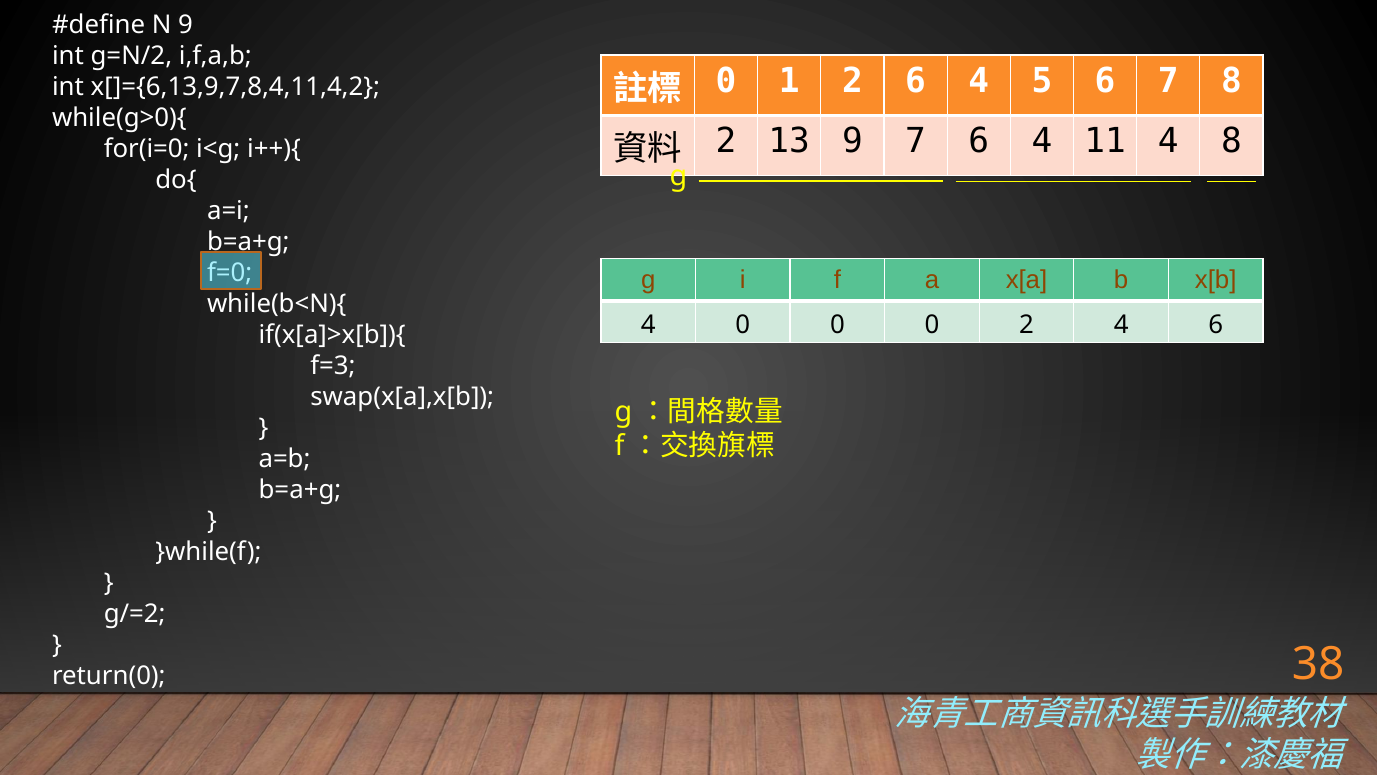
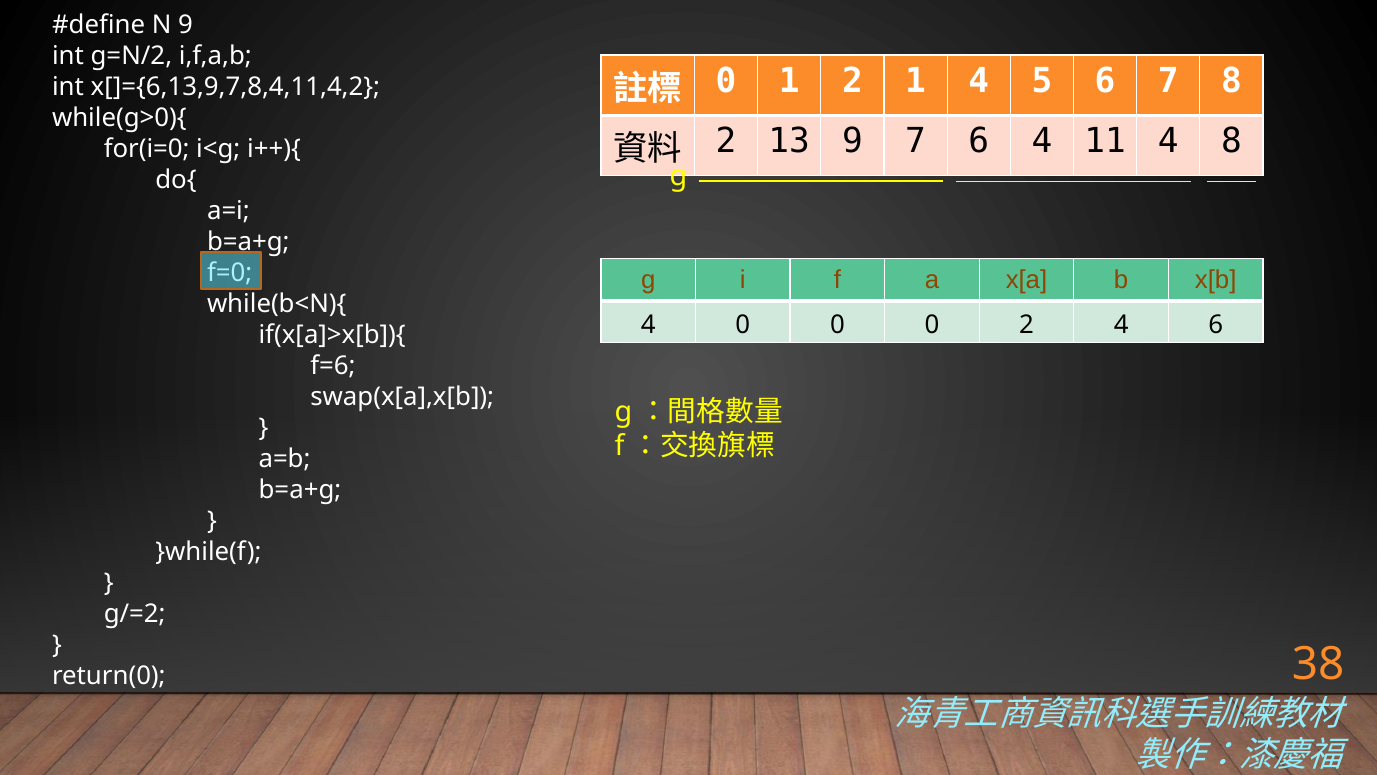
2 6: 6 -> 1 (916, 81)
f=3: f=3 -> f=6 (333, 366)
